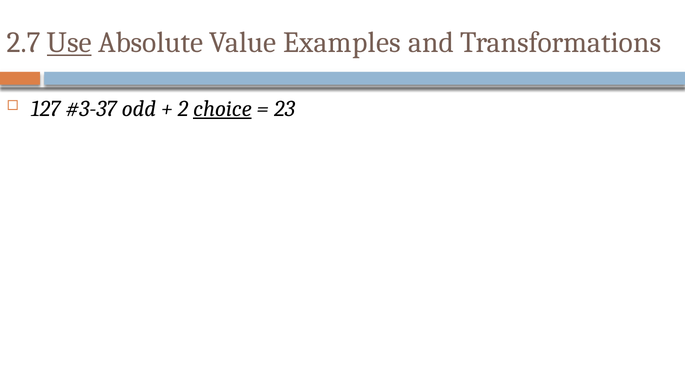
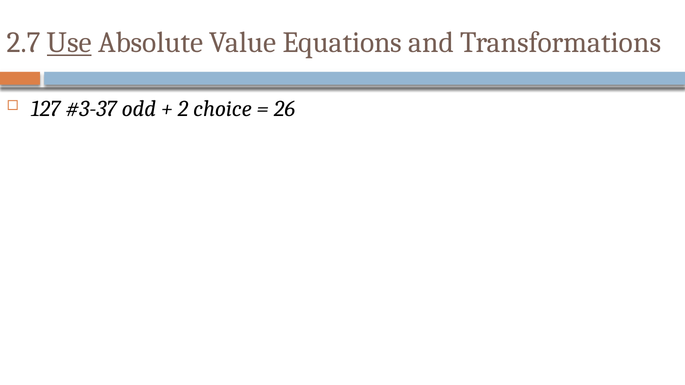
Examples: Examples -> Equations (342, 43)
choice underline: present -> none (222, 109)
23: 23 -> 26 (284, 109)
